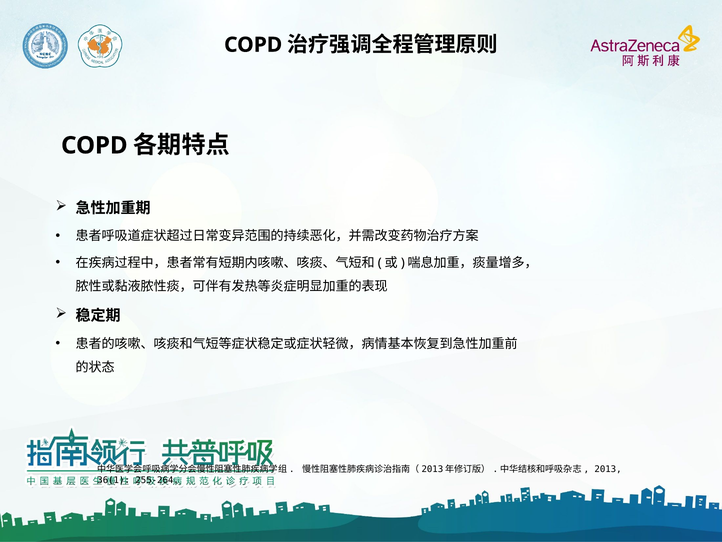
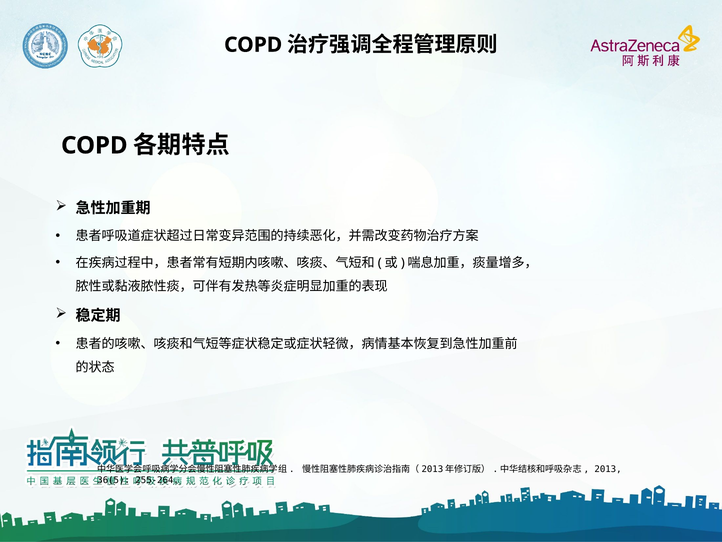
36(1: 36(1 -> 36(5 (114, 480)
